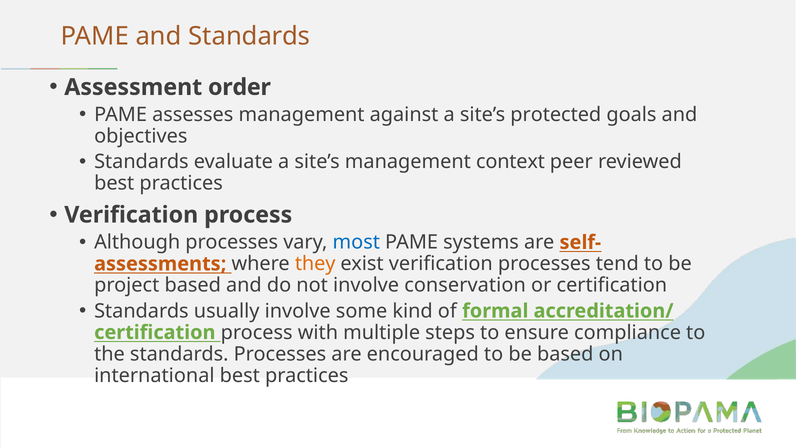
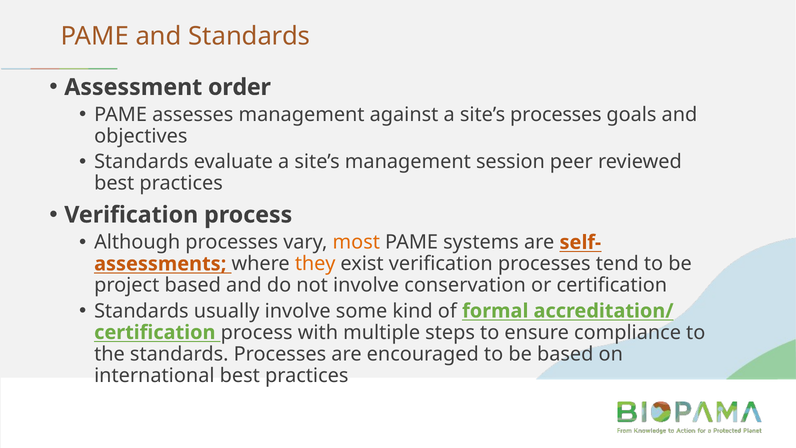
site’s protected: protected -> processes (556, 115)
context: context -> session (510, 162)
most colour: blue -> orange (356, 242)
